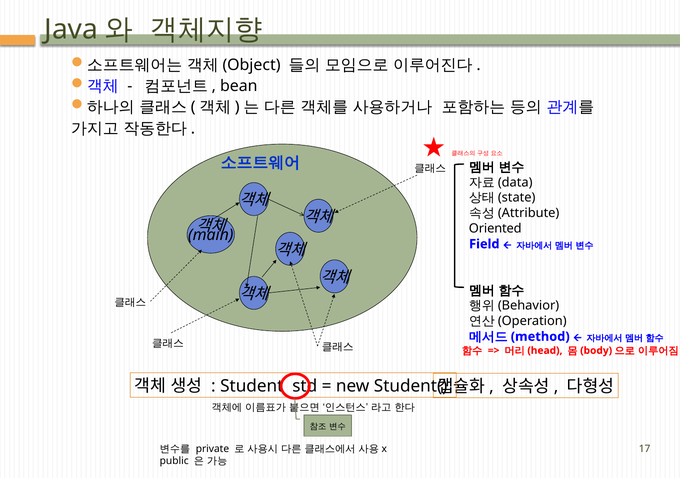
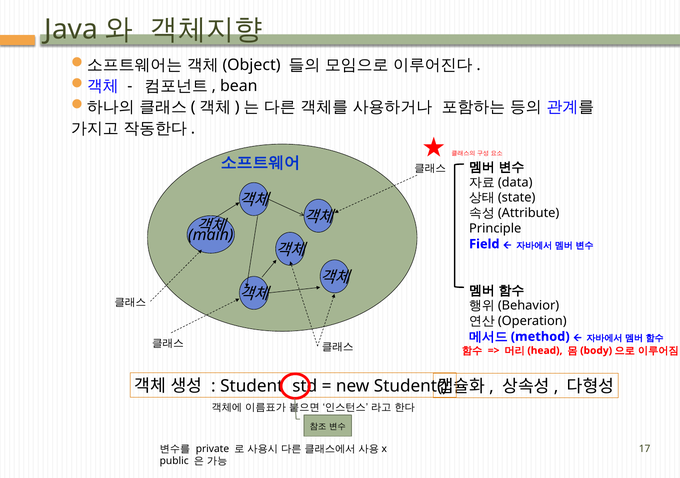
Oriented: Oriented -> Principle (495, 229)
